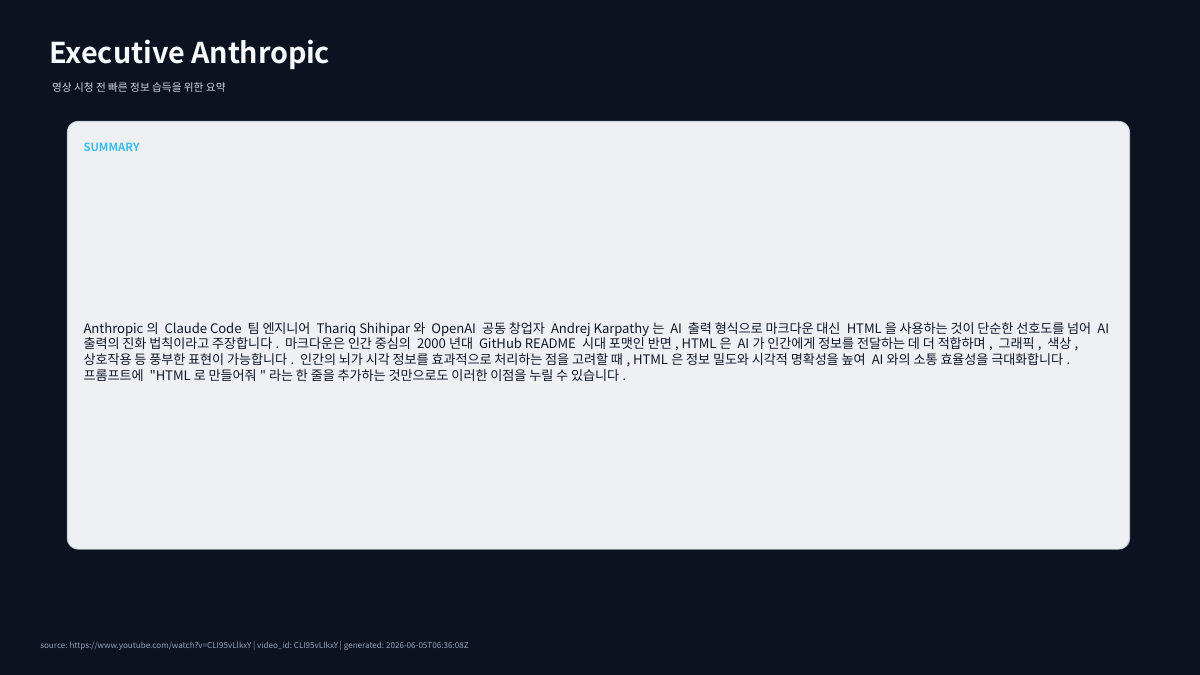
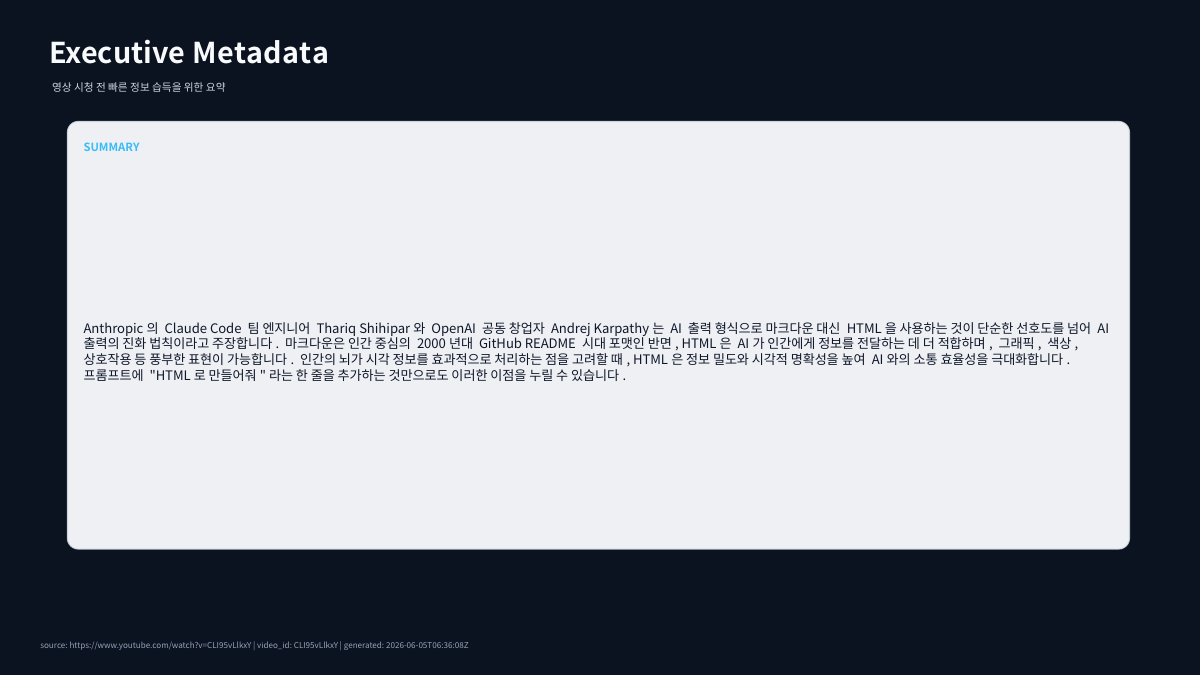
Anthropic: Anthropic -> Metadata (261, 54)
